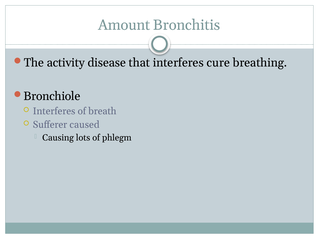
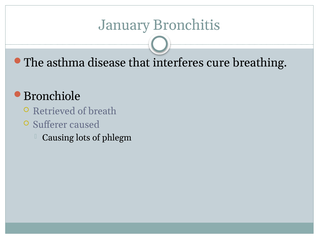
Amount: Amount -> January (124, 25)
activity: activity -> asthma (66, 63)
Interferes: Interferes -> Retrieved (54, 111)
